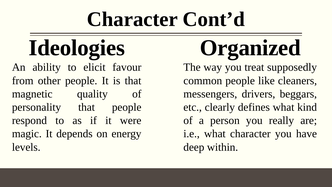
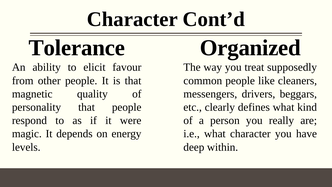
Ideologies: Ideologies -> Tolerance (77, 48)
